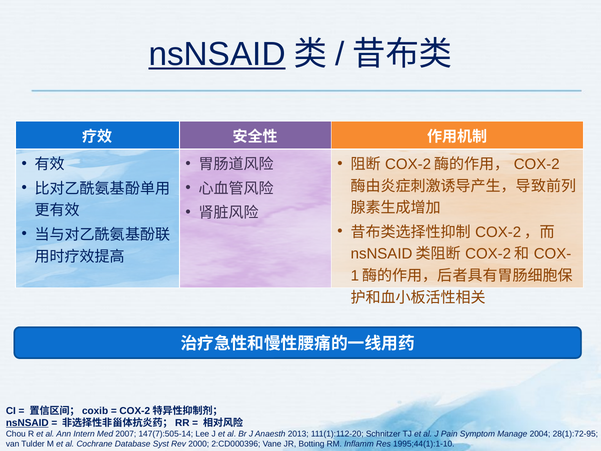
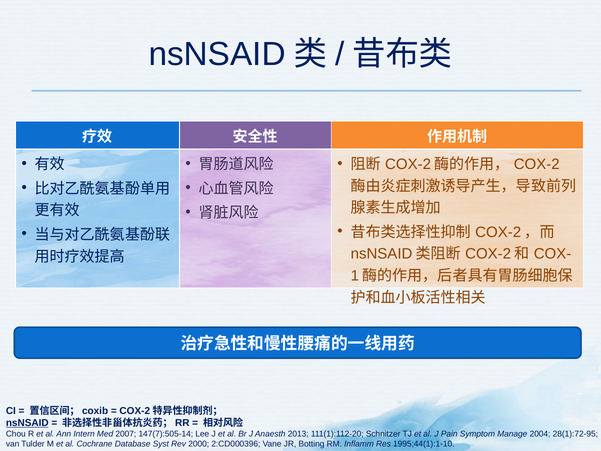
nsNSAID underline: present -> none (217, 54)
